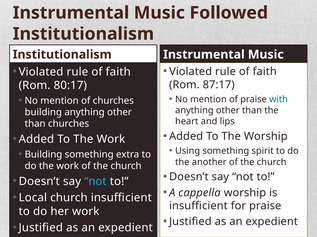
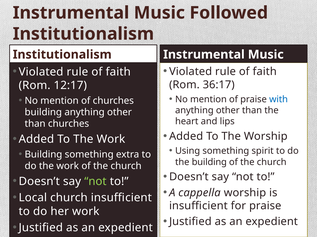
87:17: 87:17 -> 36:17 (219, 85)
80:17: 80:17 -> 12:17 (70, 86)
the another: another -> building (209, 162)
not colour: light blue -> light green (95, 182)
